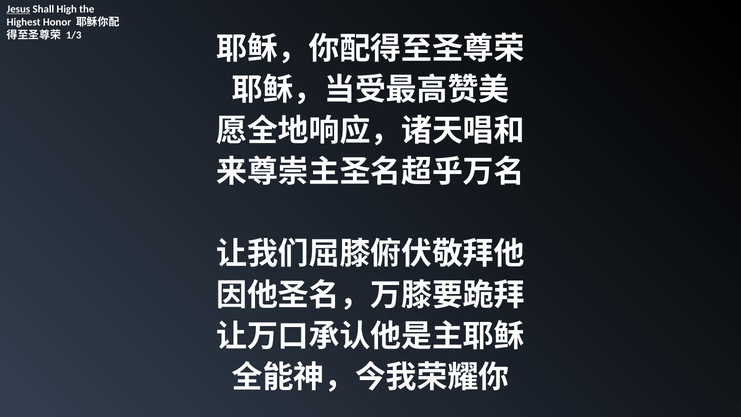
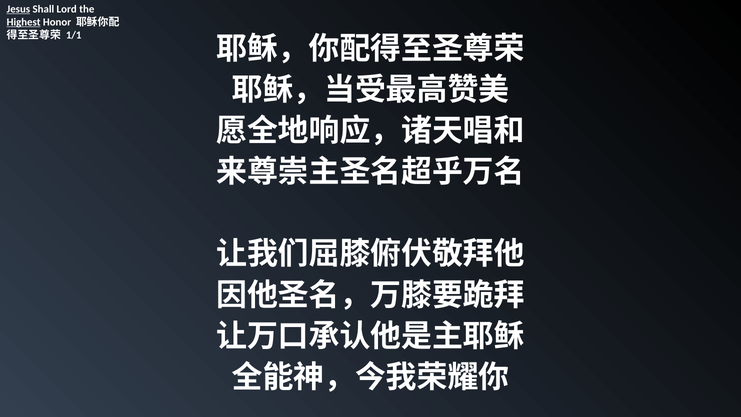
High: High -> Lord (67, 9)
Highest underline: none -> present (24, 22)
1/3: 1/3 -> 1/1 (74, 35)
